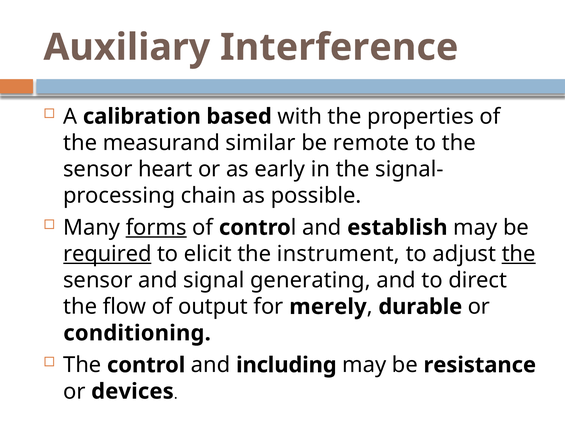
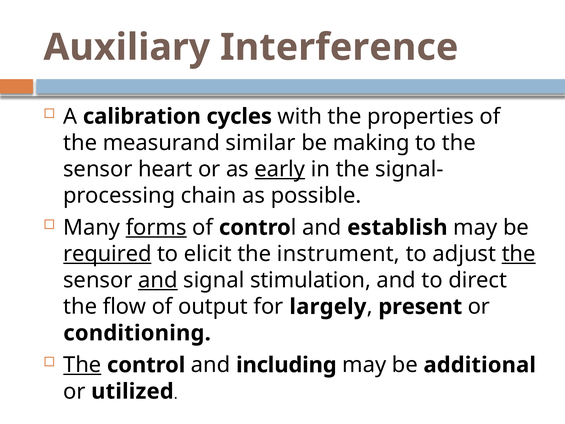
based: based -> cycles (239, 116)
remote: remote -> making (371, 143)
early underline: none -> present (280, 169)
and underline: none -> present (158, 280)
generating: generating -> stimulation (311, 280)
merely: merely -> largely (328, 307)
durable: durable -> present (420, 307)
The underline: none -> present (82, 365)
resistance: resistance -> additional (480, 365)
devices: devices -> utilized (132, 391)
